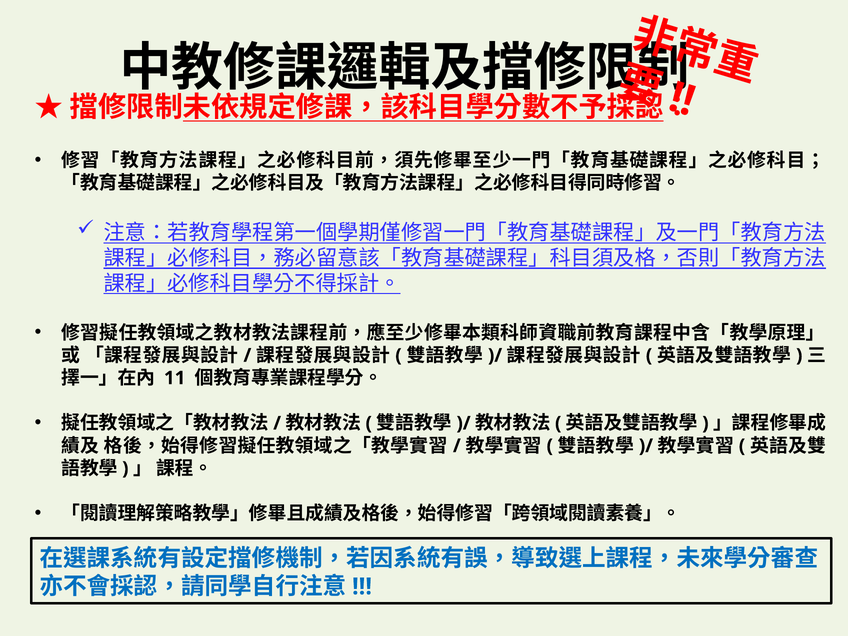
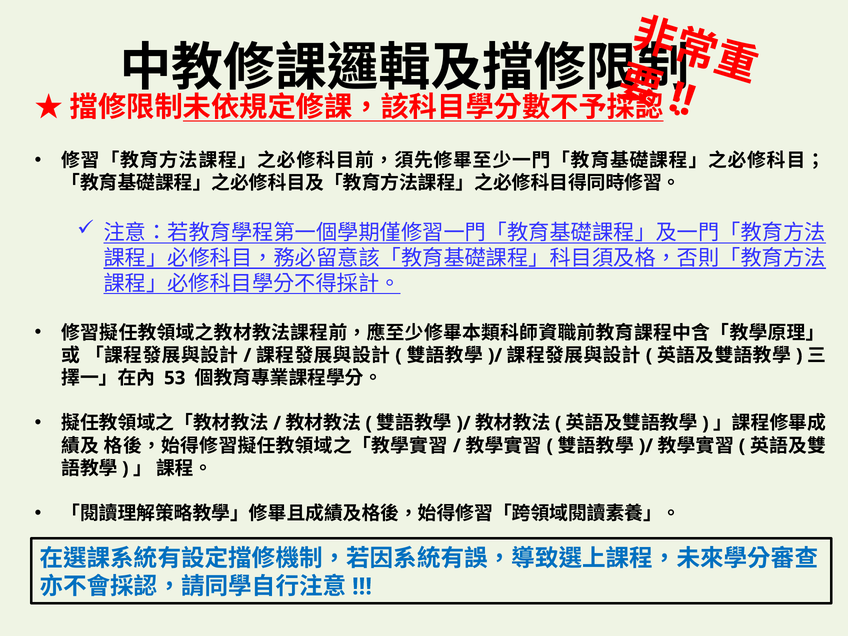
11: 11 -> 53 (175, 378)
